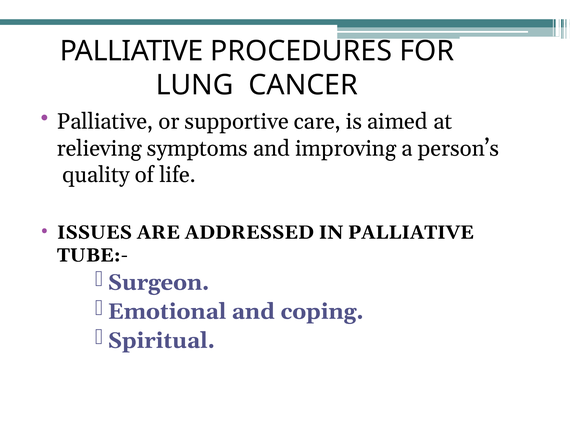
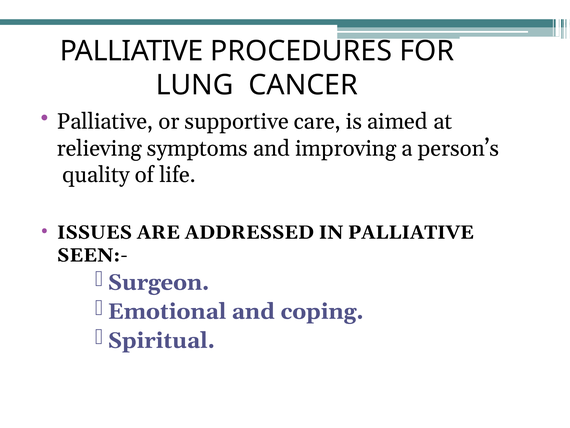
TUBE:-: TUBE:- -> SEEN:- (92, 255)
